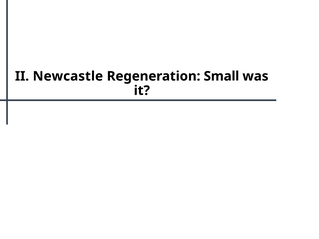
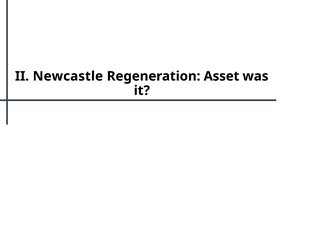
Small: Small -> Asset (221, 76)
